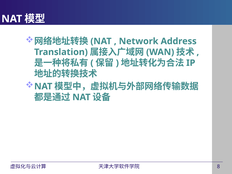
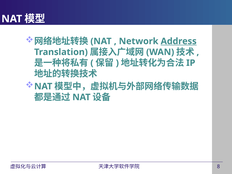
Address underline: none -> present (179, 41)
